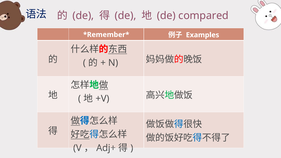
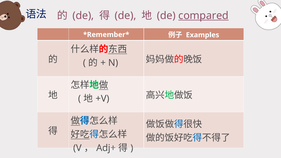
compared underline: none -> present (204, 16)
